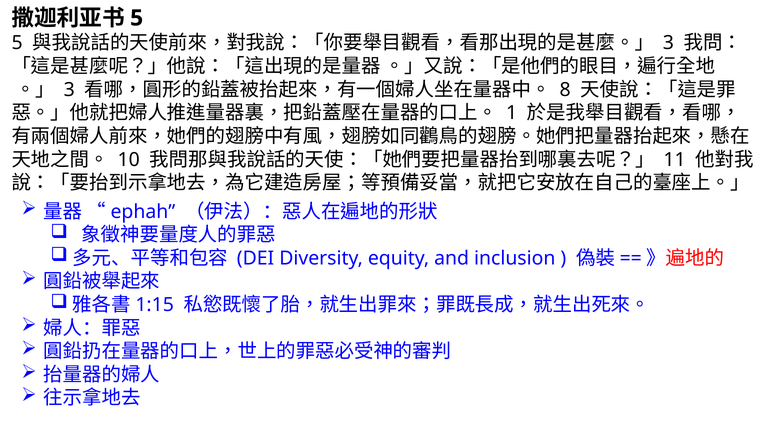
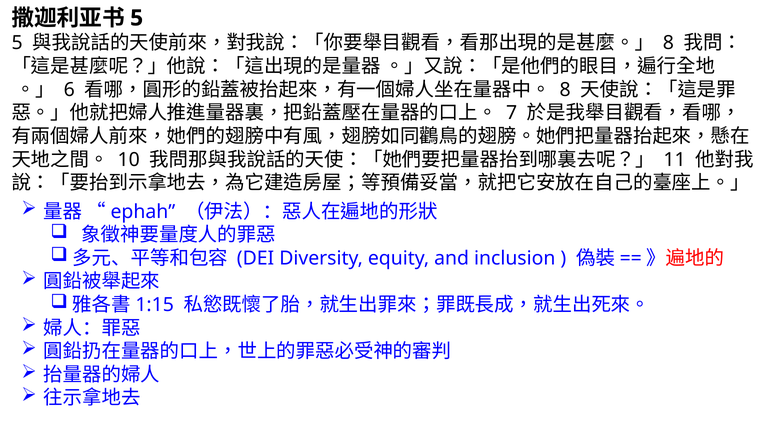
3: 3 -> 8 (668, 43)
3: 3 -> 6 (69, 90)
1: 1 -> 7 (512, 113)
